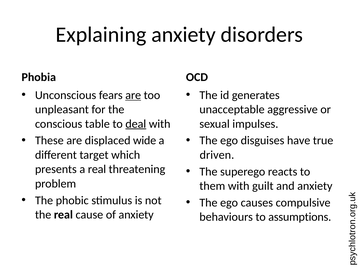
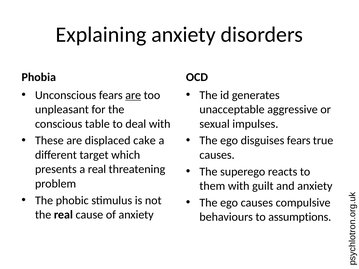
deal underline: present -> none (136, 124)
wide: wide -> cake (144, 141)
disguises have: have -> fears (299, 141)
driven: driven -> causes (217, 155)
